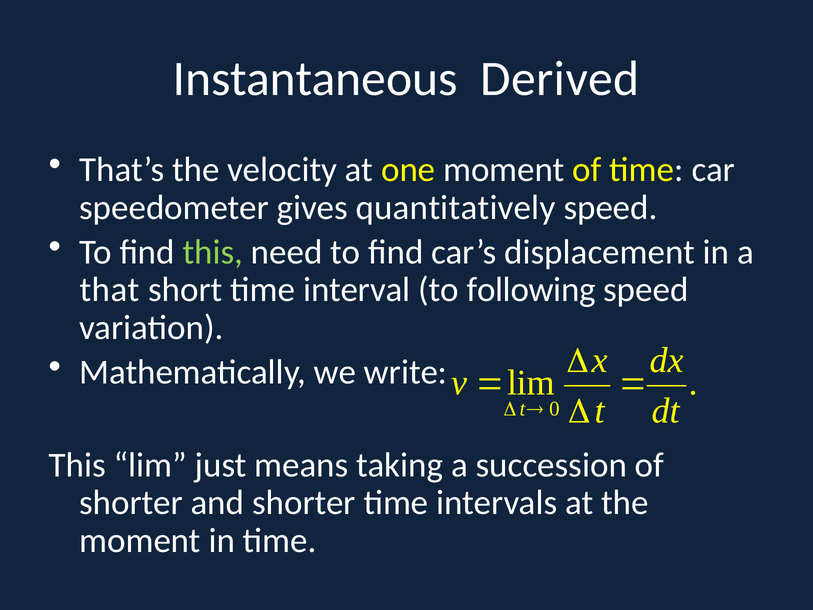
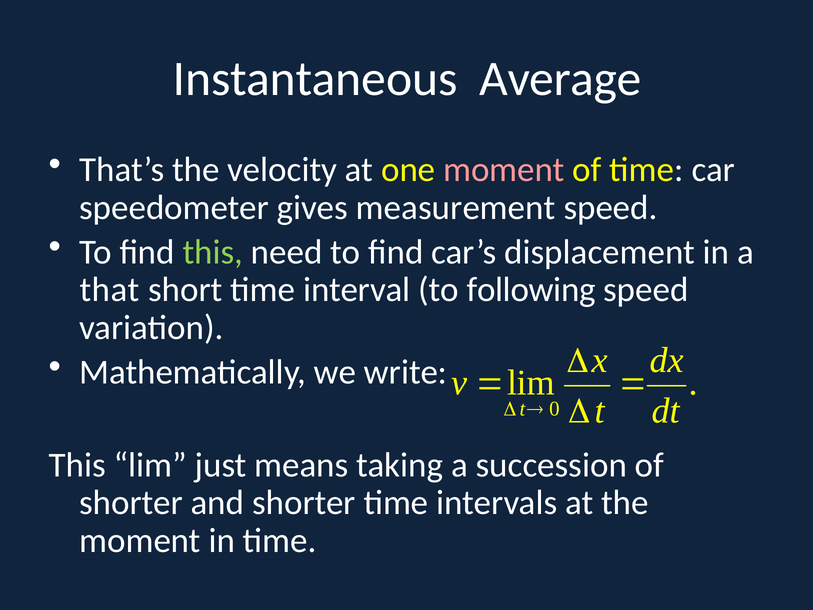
Derived: Derived -> Average (560, 79)
moment colour: white -> pink (504, 170)
quantitatively: quantitatively -> measurement (456, 208)
